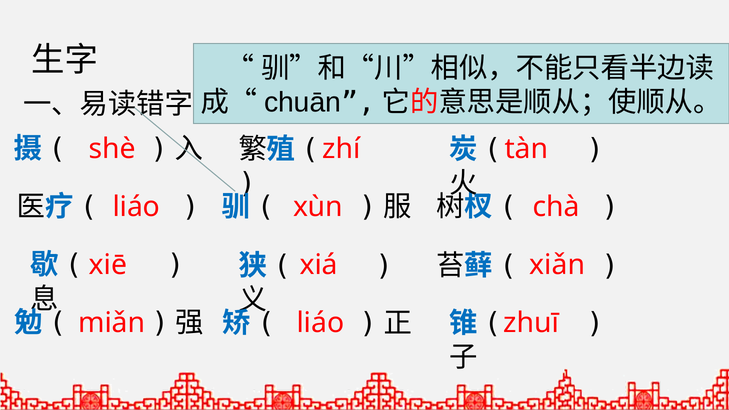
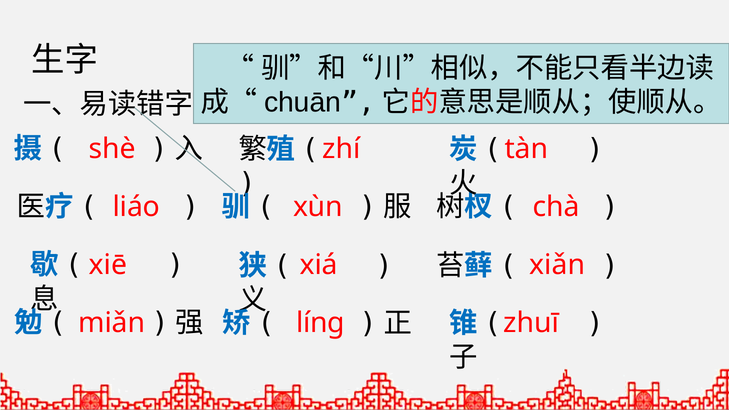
miǎn liáo: liáo -> líng (321, 323)
